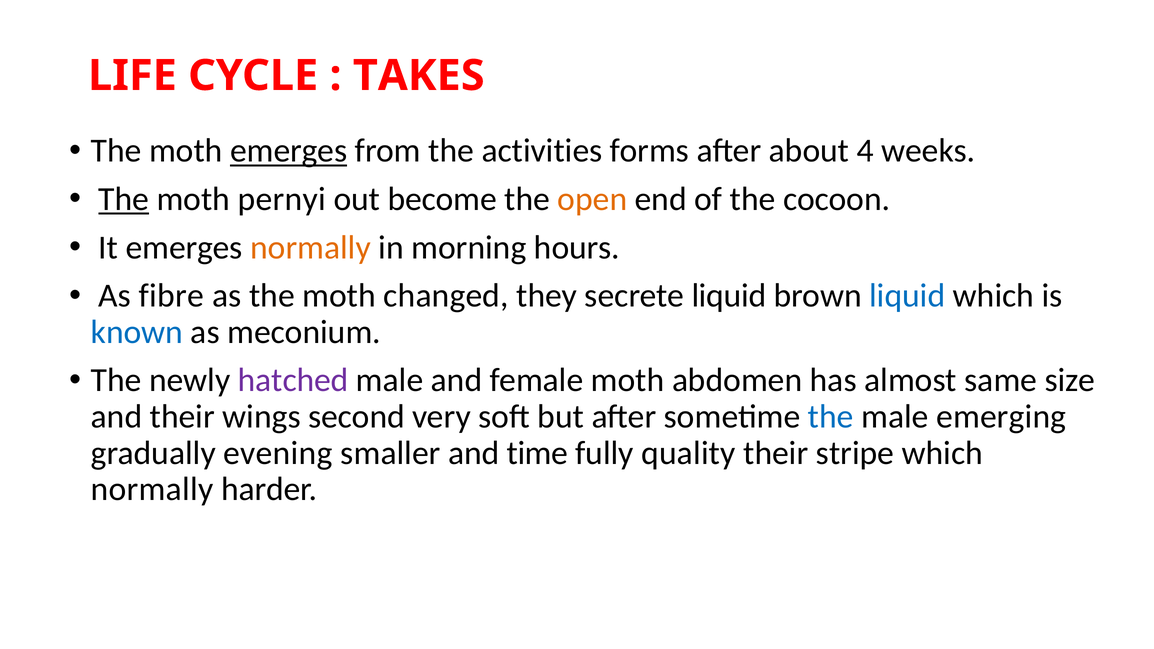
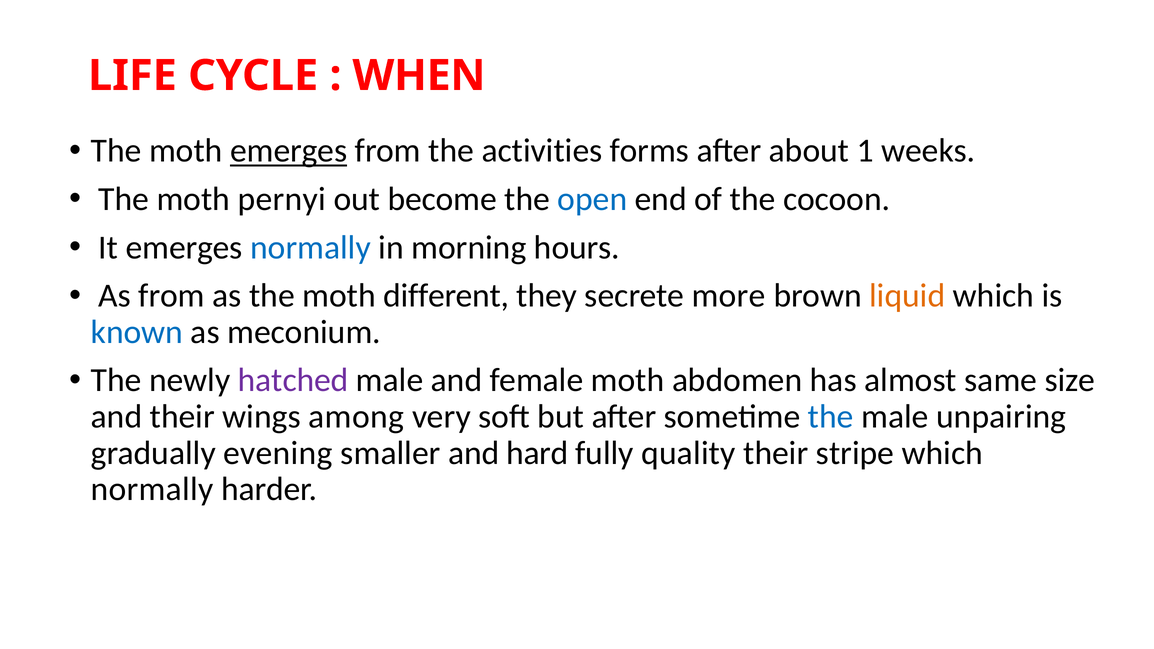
TAKES: TAKES -> WHEN (419, 76)
4: 4 -> 1 (865, 151)
The underline: present -> none (124, 199)
open colour: orange -> blue (592, 199)
normally colour: orange -> blue (310, 247)
As fibre: fibre -> from (172, 296)
changed: changed -> different (446, 296)
secrete liquid: liquid -> more (729, 296)
liquid colour: blue -> orange (907, 296)
second: second -> among (356, 417)
emerging: emerging -> unpairing (1001, 417)
time: time -> hard (537, 453)
